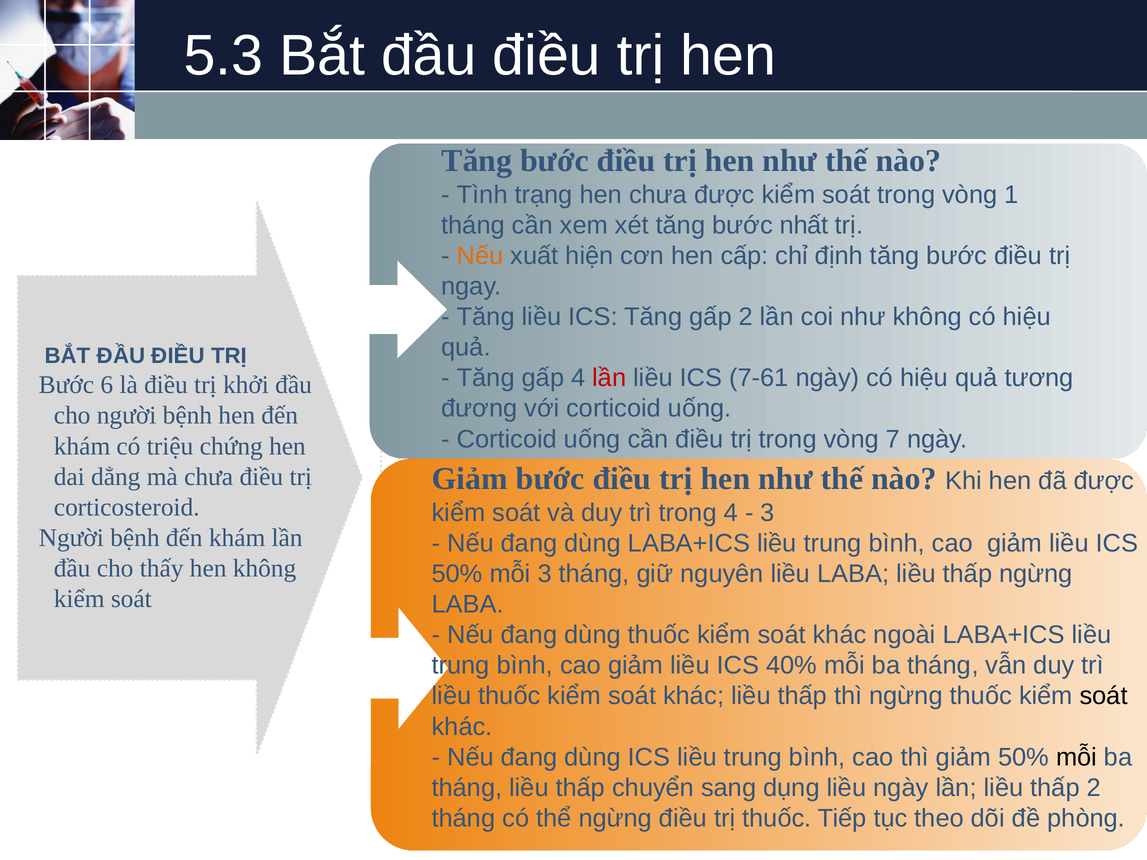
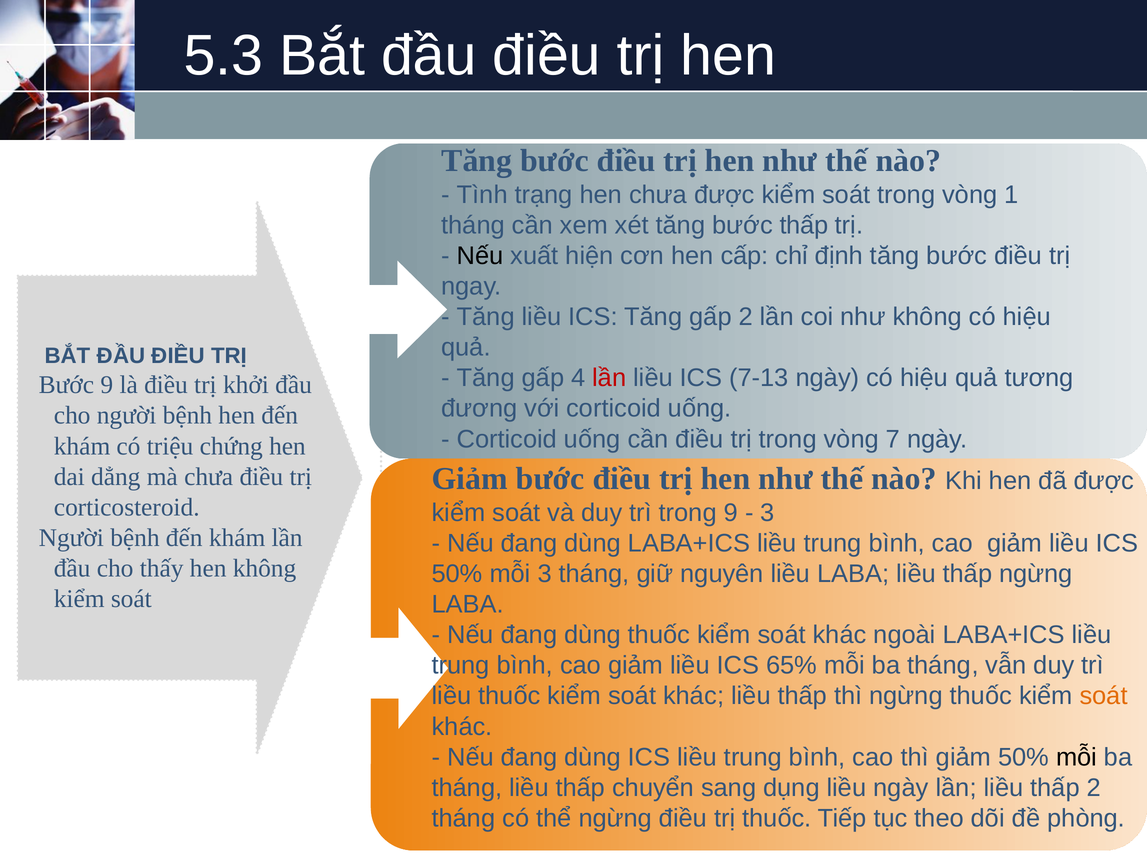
bước nhất: nhất -> thấp (804, 225)
Nếu colour: orange -> black (480, 256)
7-61: 7-61 -> 7-13 (759, 378)
Bước 6: 6 -> 9 (107, 385)
trong 4: 4 -> 9 (731, 513)
40%: 40% -> 65% (792, 666)
soát colour: black -> orange (1104, 696)
